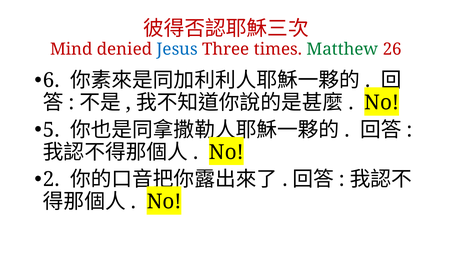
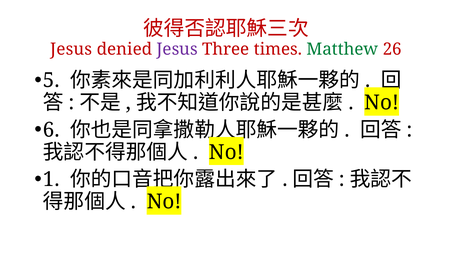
Mind: Mind -> Jesus (71, 49)
Jesus colour: blue -> purple (177, 49)
6: 6 -> 5 (51, 80)
5: 5 -> 6 (51, 130)
2: 2 -> 1 (51, 180)
